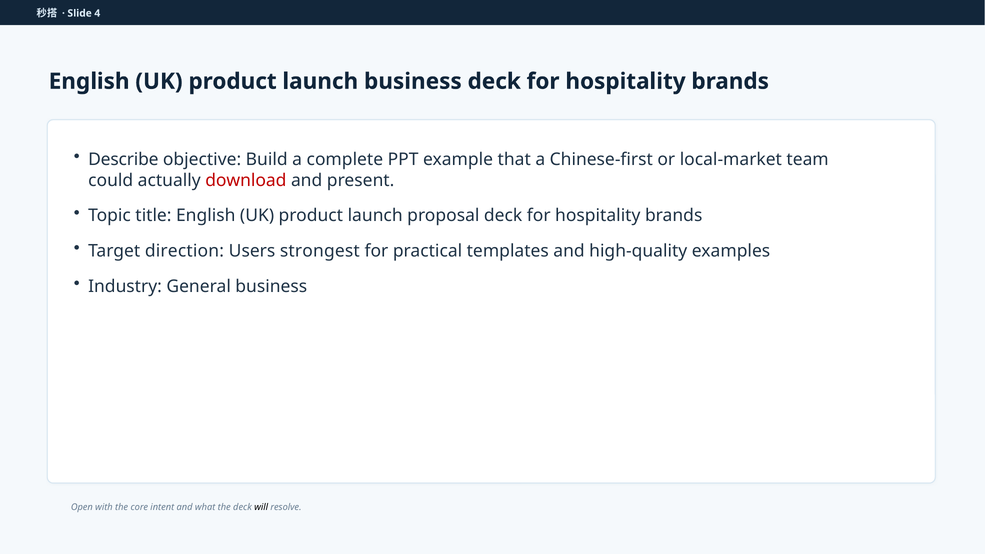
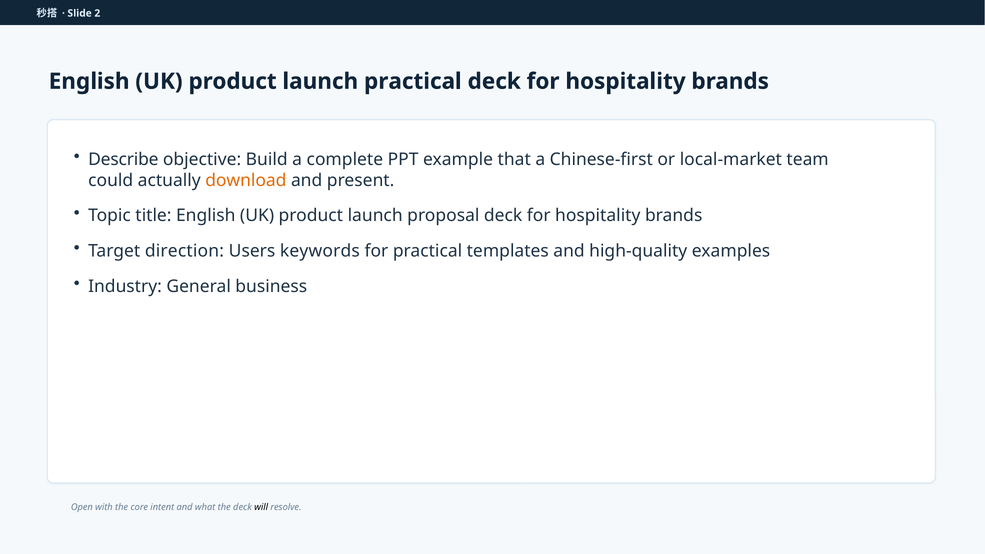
4: 4 -> 2 (97, 13)
launch business: business -> practical (413, 81)
download colour: red -> orange (246, 180)
strongest: strongest -> keywords (320, 251)
